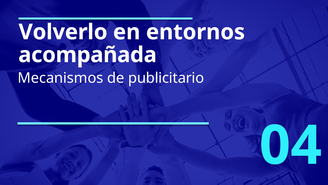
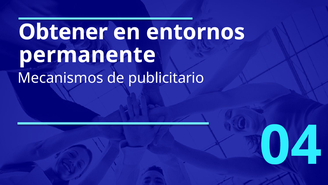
Volverlo: Volverlo -> Obtener (63, 32)
acompañada: acompañada -> permanente (87, 55)
